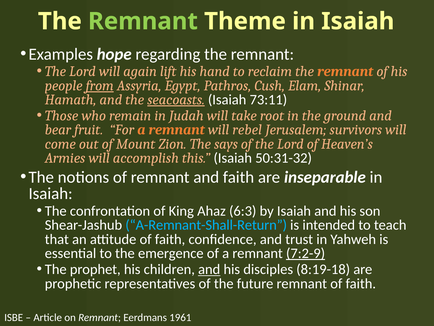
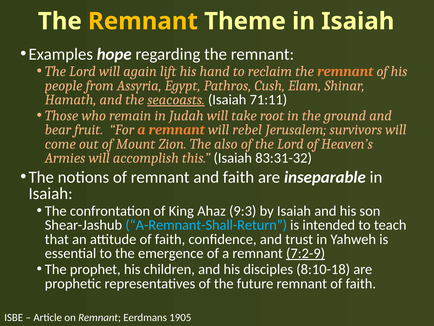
Remnant colour: light green -> yellow (143, 21)
from underline: present -> none (100, 85)
73:11: 73:11 -> 71:11 (268, 100)
says: says -> also (226, 144)
50:31-32: 50:31-32 -> 83:31-32 (284, 158)
6:3: 6:3 -> 9:3 (243, 211)
and underline: present -> none (209, 269)
8:19-18: 8:19-18 -> 8:10-18 (323, 269)
1961: 1961 -> 1905 (180, 317)
